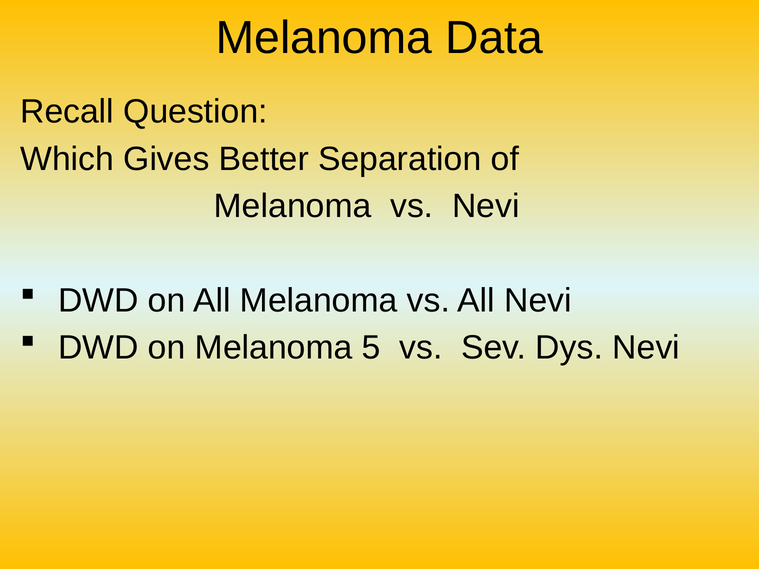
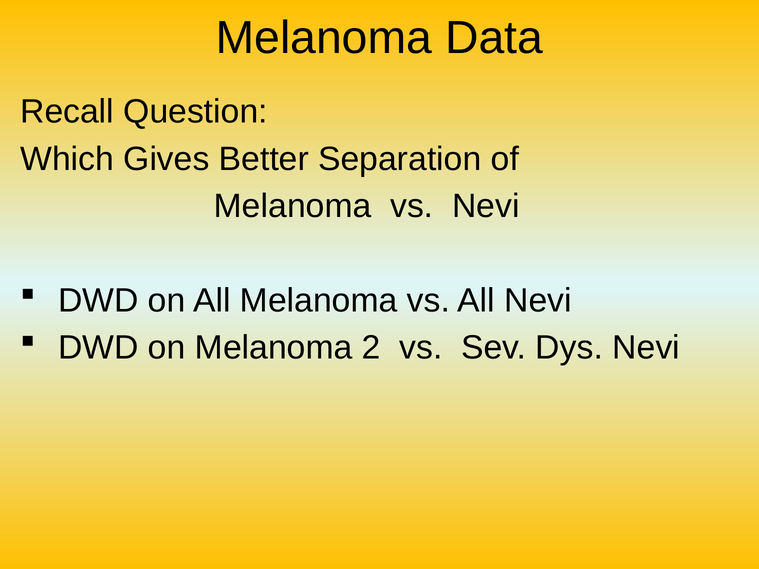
5: 5 -> 2 (371, 348)
